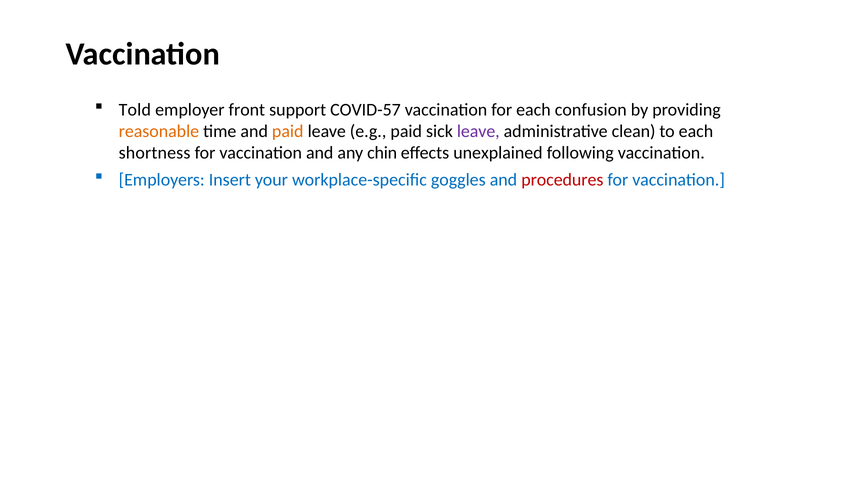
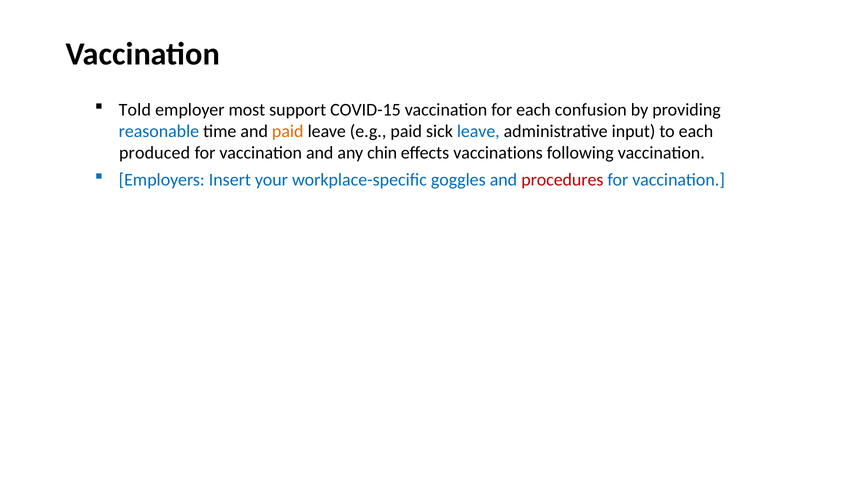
front: front -> most (247, 110)
COVID-57: COVID-57 -> COVID-15 (365, 110)
reasonable colour: orange -> blue (159, 131)
leave colour: purple -> blue (478, 131)
clean: clean -> input (634, 131)
shortness: shortness -> produced (155, 153)
unexplained: unexplained -> vaccinations (498, 153)
